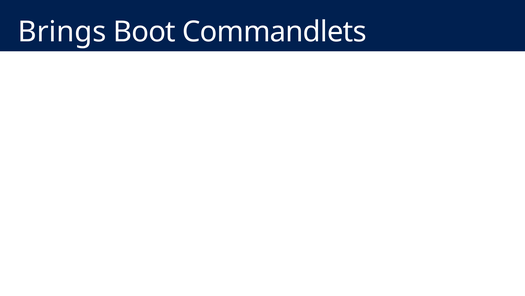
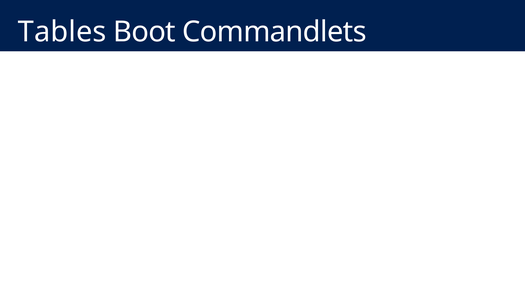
Brings: Brings -> Tables (62, 32)
